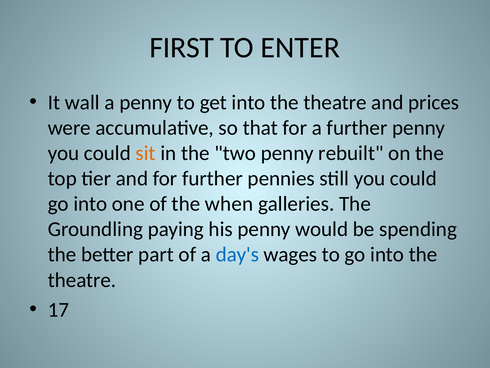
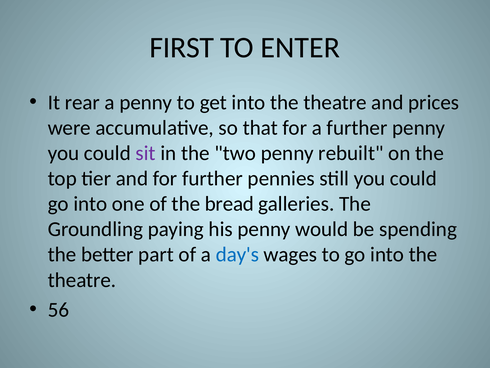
wall: wall -> rear (82, 102)
sit colour: orange -> purple (146, 153)
when: when -> bread (229, 204)
17: 17 -> 56 (58, 309)
